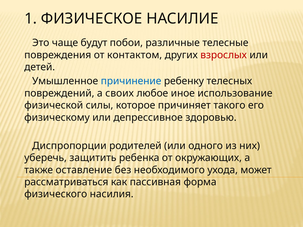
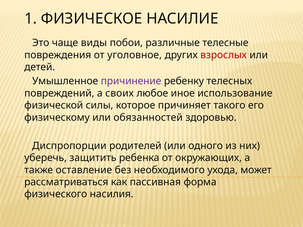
будут: будут -> виды (94, 43)
контактом: контактом -> уголовное (135, 55)
причинение colour: blue -> purple (131, 81)
депрессивное: депрессивное -> обязанностей (148, 118)
